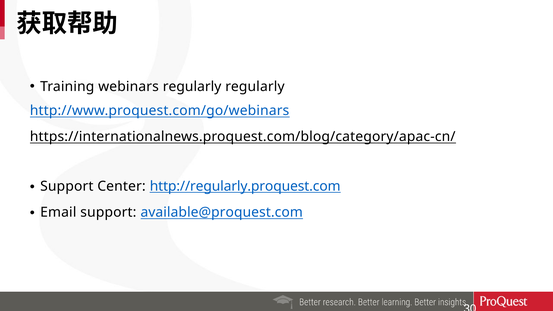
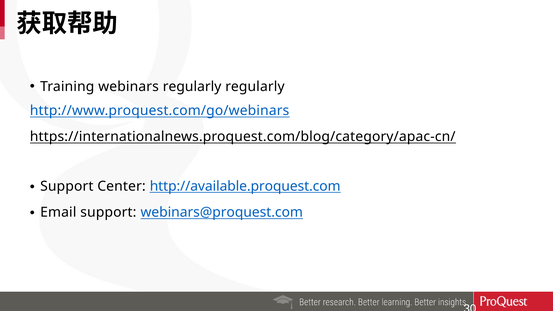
http://regularly.proquest.com: http://regularly.proquest.com -> http://available.proquest.com (245, 186)
available@proquest.com: available@proquest.com -> webinars@proquest.com (222, 212)
